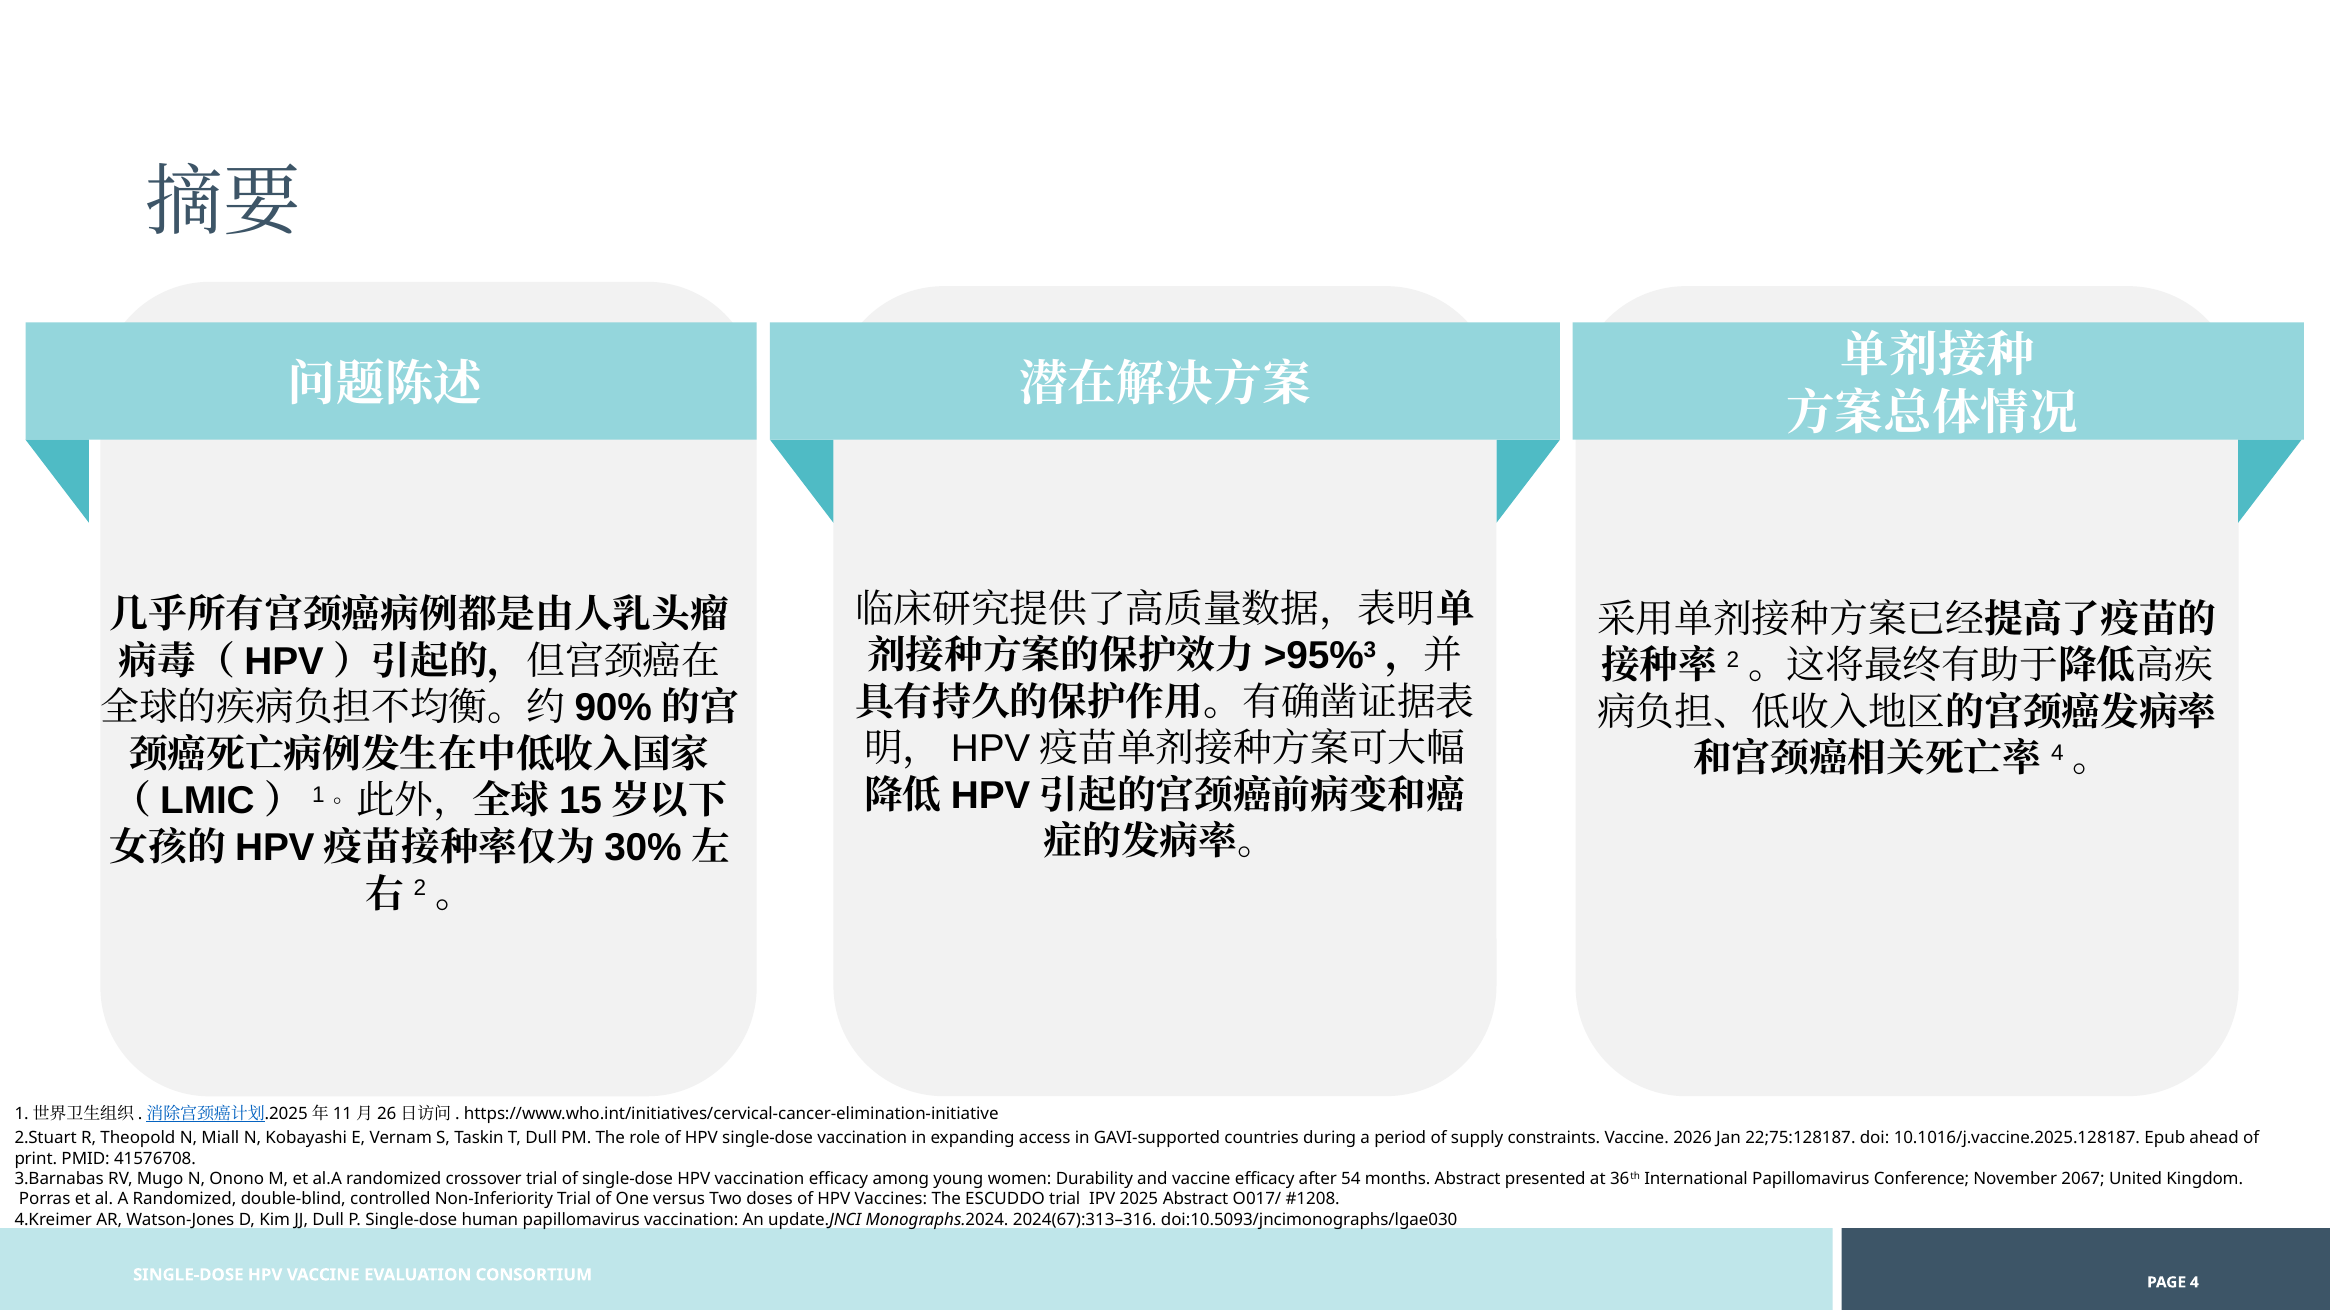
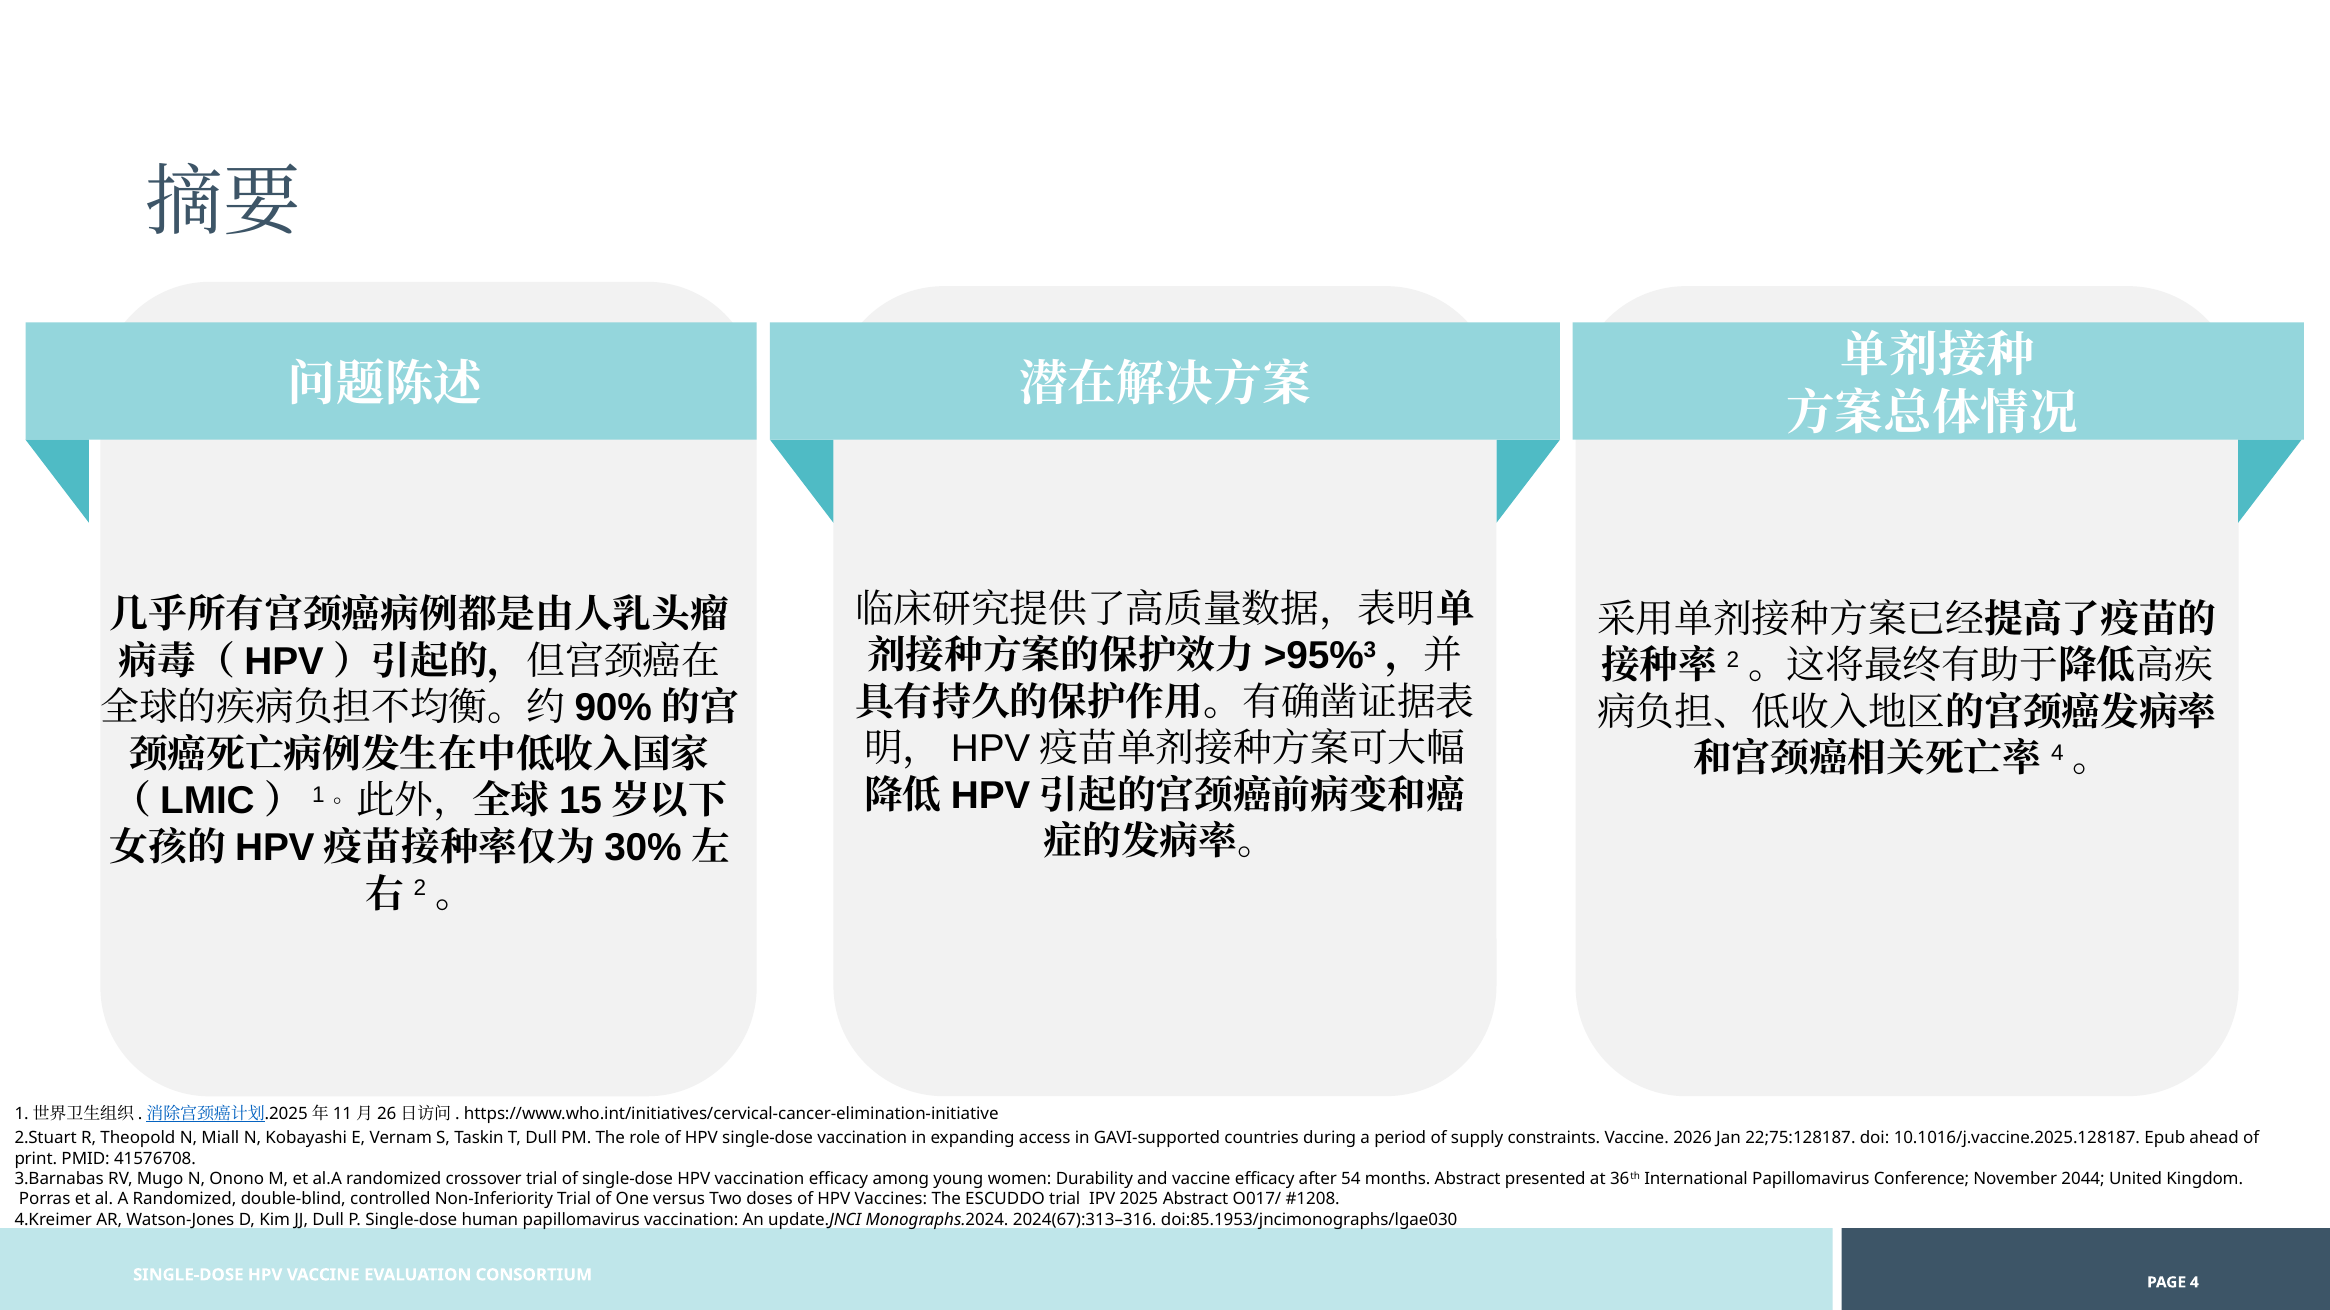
2067: 2067 -> 2044 (2083, 1179)
doi:10.5093/jncimonographs/lgae030: doi:10.5093/jncimonographs/lgae030 -> doi:85.1953/jncimonographs/lgae030 (1309, 1220)
